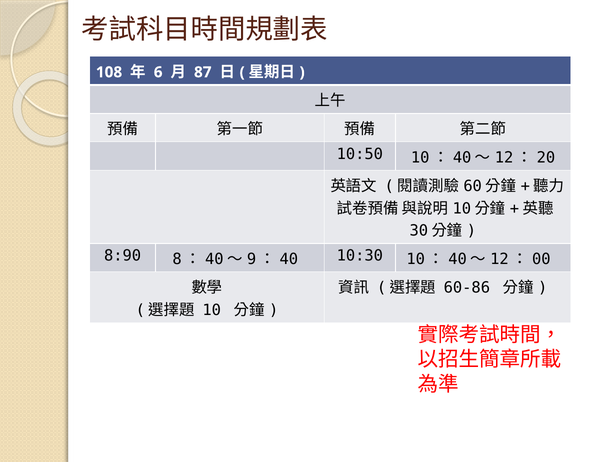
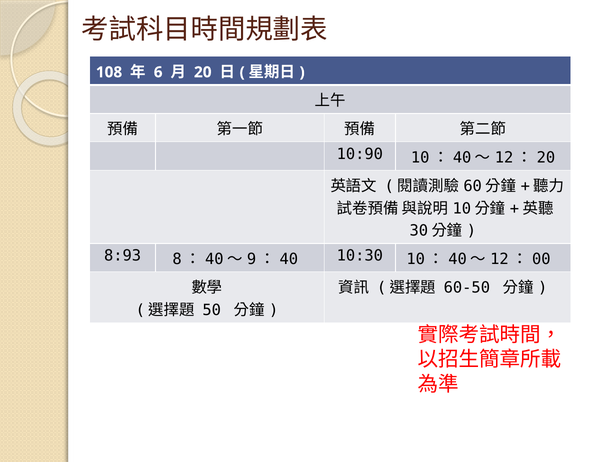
87: 87 -> 20 (203, 72)
10:50: 10:50 -> 10:90 (360, 154)
8:90: 8:90 -> 8:93 (123, 256)
60-86: 60-86 -> 60-50 (467, 288)
10: 10 -> 50 (212, 310)
